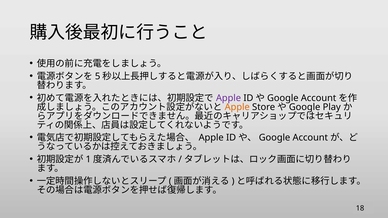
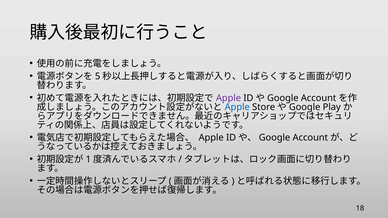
Apple colour: orange -> blue (237, 107)
